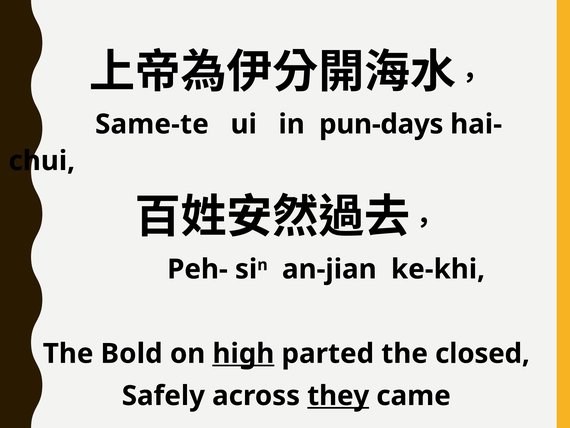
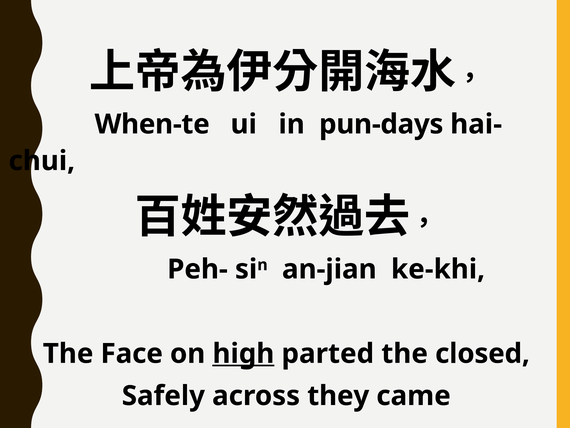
Same-te: Same-te -> When-te (152, 124)
Bold: Bold -> Face (132, 353)
they underline: present -> none (338, 395)
